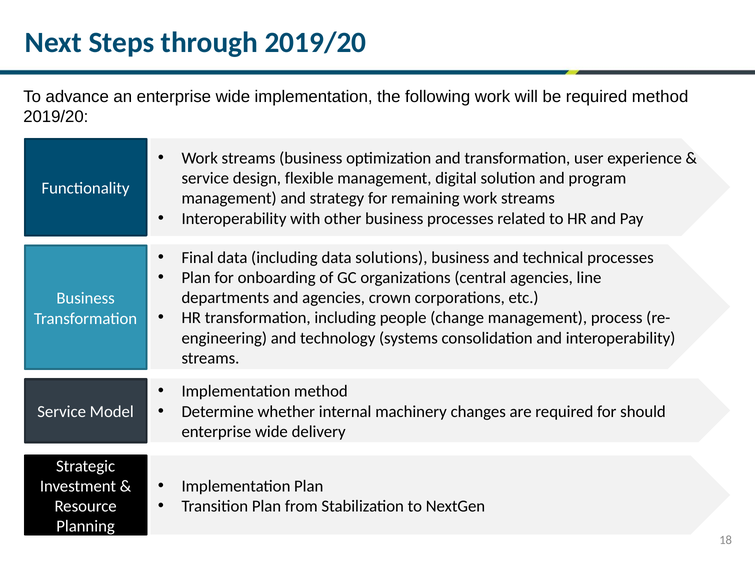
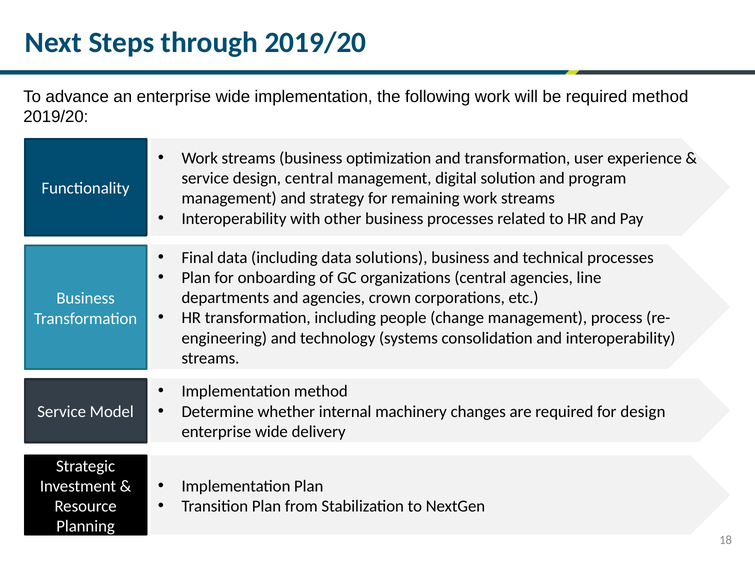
design flexible: flexible -> central (309, 178)
for should: should -> design (643, 412)
